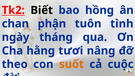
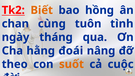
Biết colour: black -> orange (42, 10)
phận: phận -> cùng (52, 24)
tươi: tươi -> đoái (71, 51)
